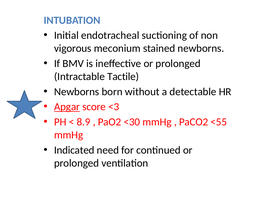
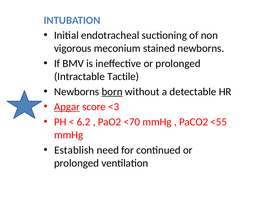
born underline: none -> present (112, 92)
8.9: 8.9 -> 6.2 (84, 122)
<30: <30 -> <70 (132, 122)
Indicated: Indicated -> Establish (74, 150)
